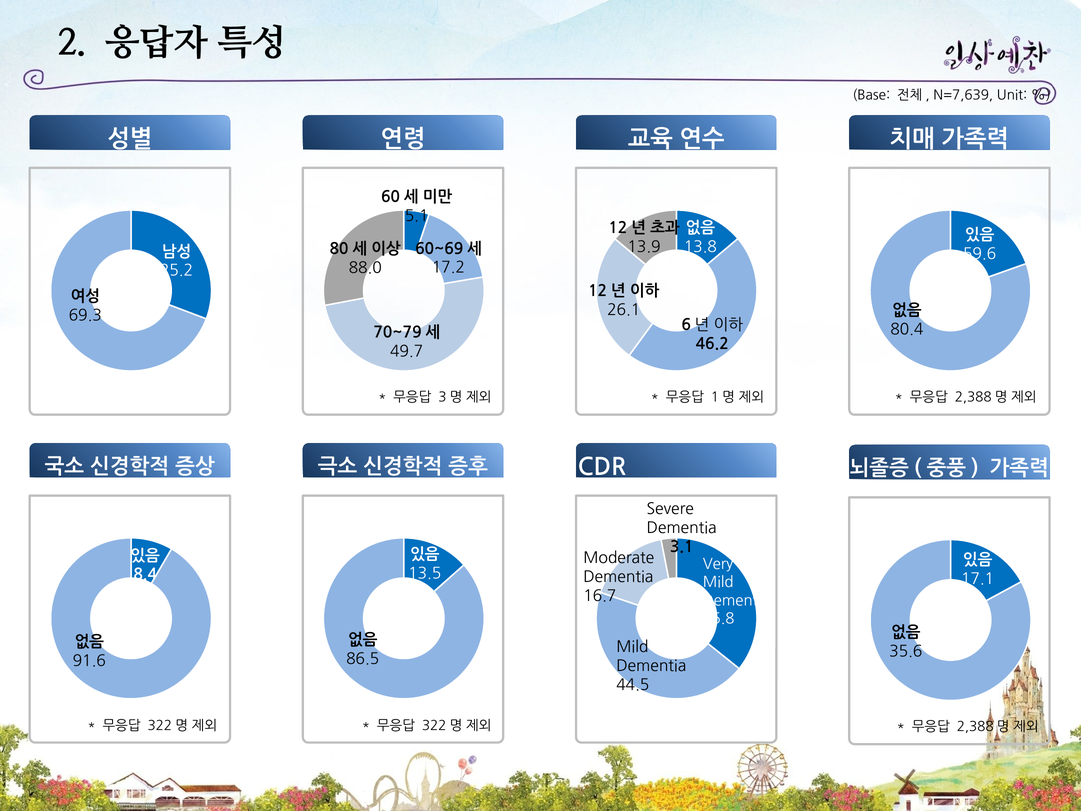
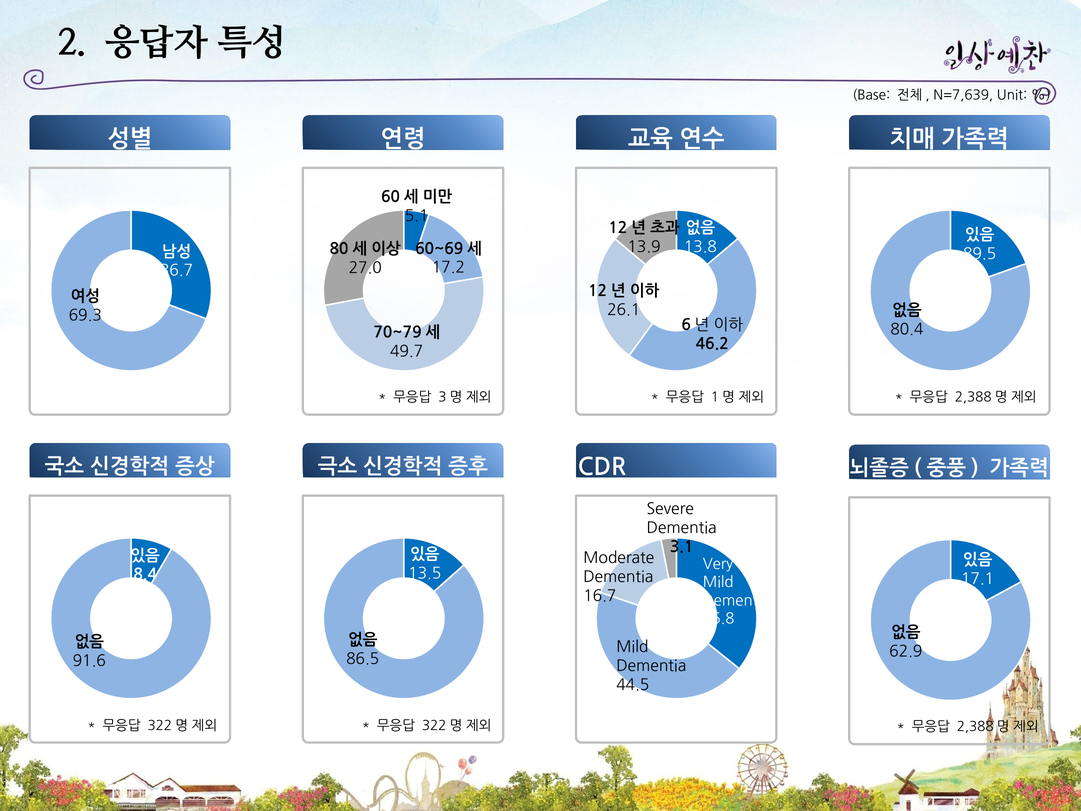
59.6: 59.6 -> 89.5 (980, 254)
88.0: 88.0 -> 27.0 (365, 268)
25.2: 25.2 -> 36.7 (176, 271)
35.6: 35.6 -> 62.9 (906, 651)
